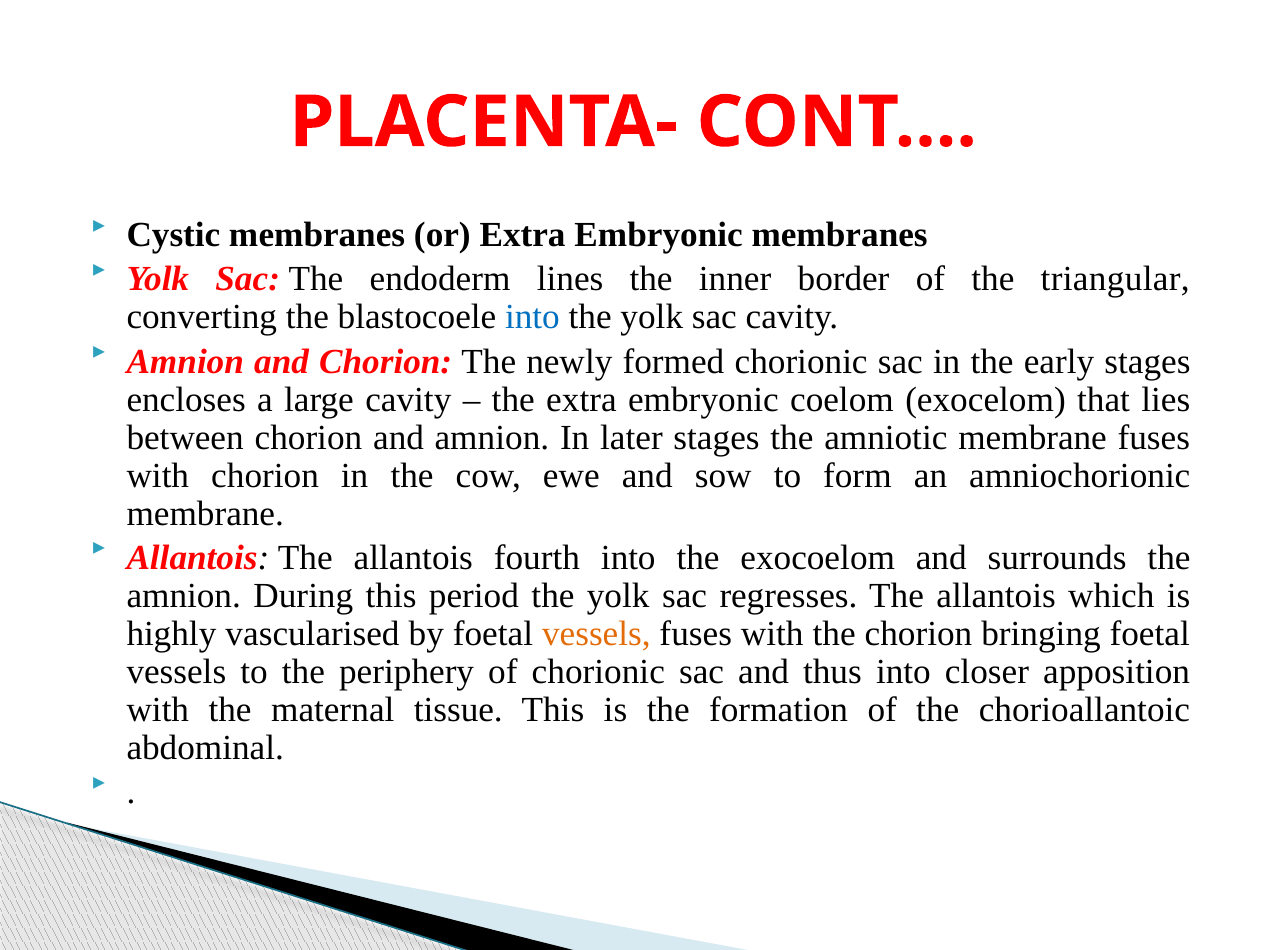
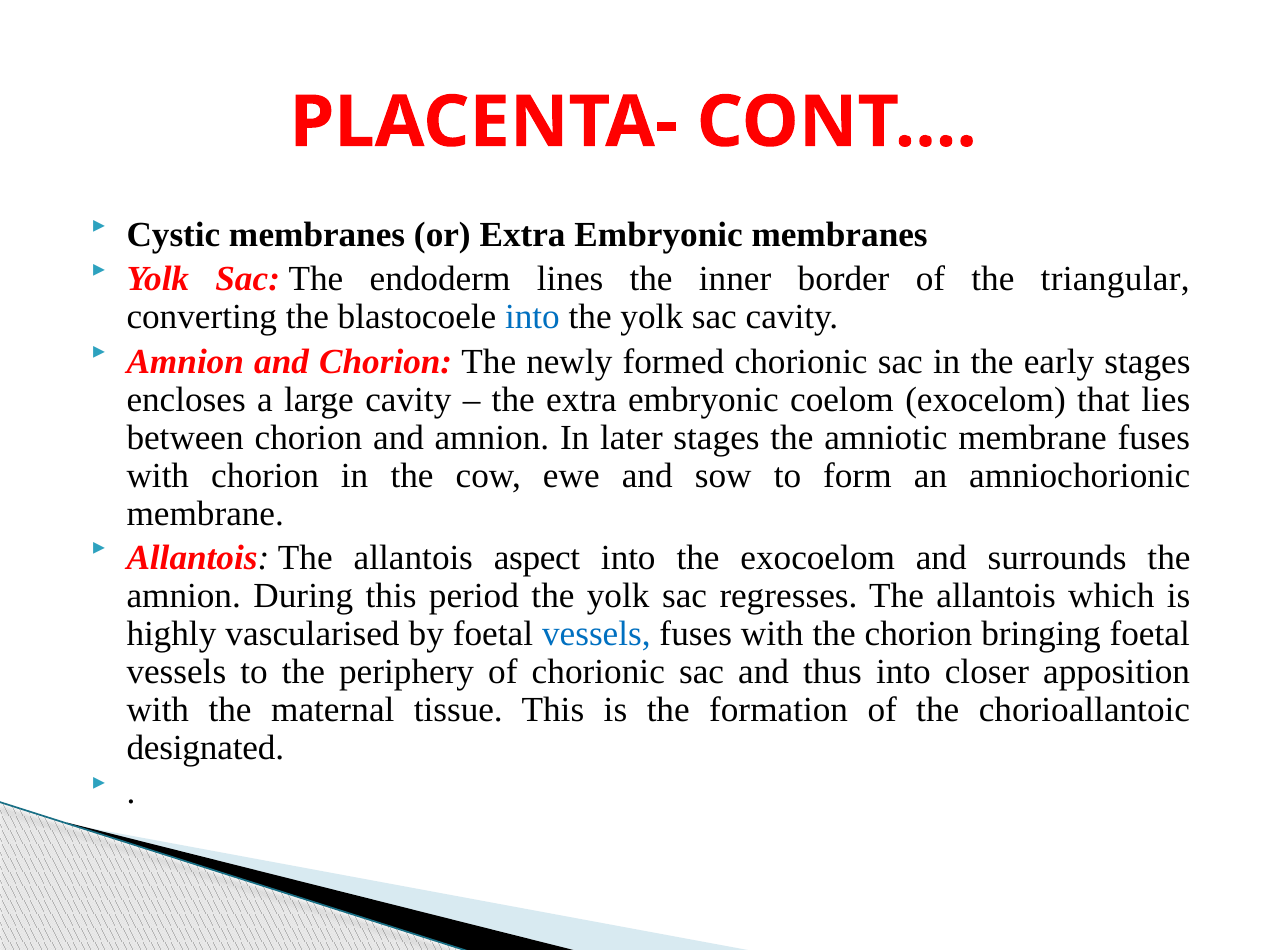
fourth: fourth -> aspect (537, 558)
vessels colour: orange -> blue (596, 634)
abdominal: abdominal -> designated (205, 748)
